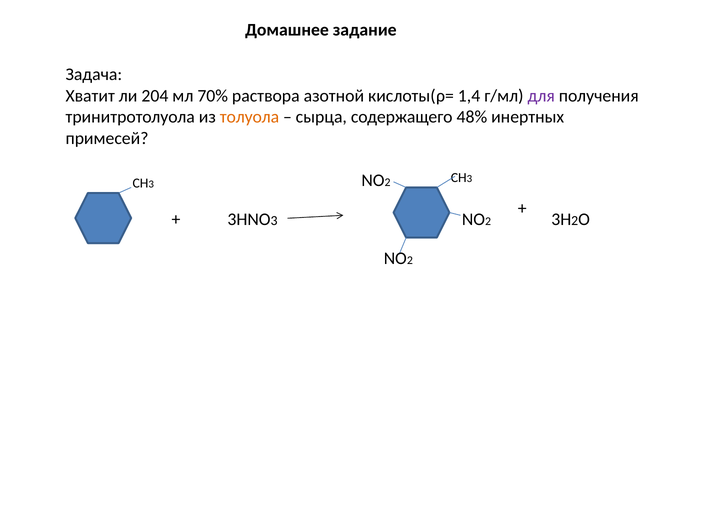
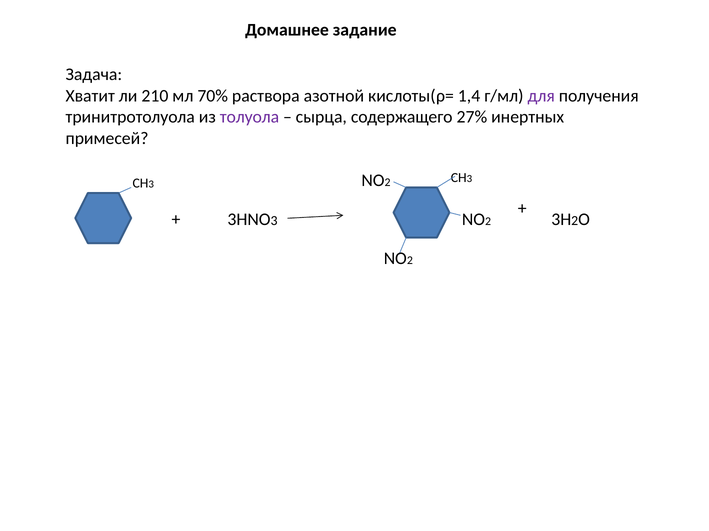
204: 204 -> 210 (155, 96)
толуола colour: orange -> purple (249, 117)
48%: 48% -> 27% (472, 117)
